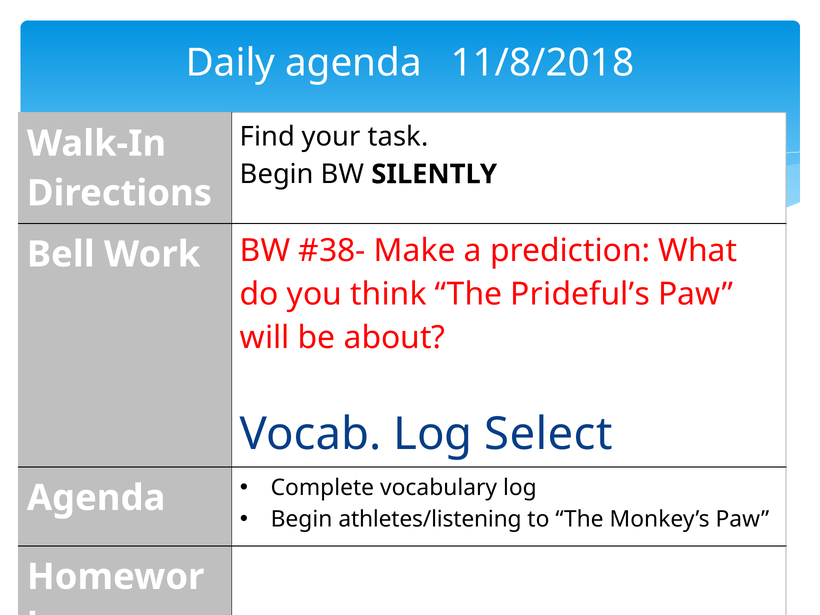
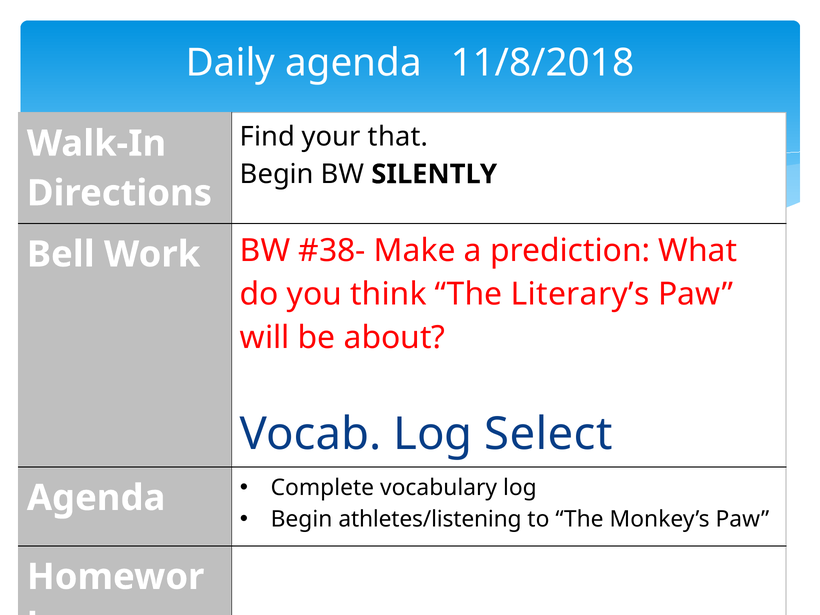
task: task -> that (398, 137)
Prideful’s: Prideful’s -> Literary’s (580, 294)
